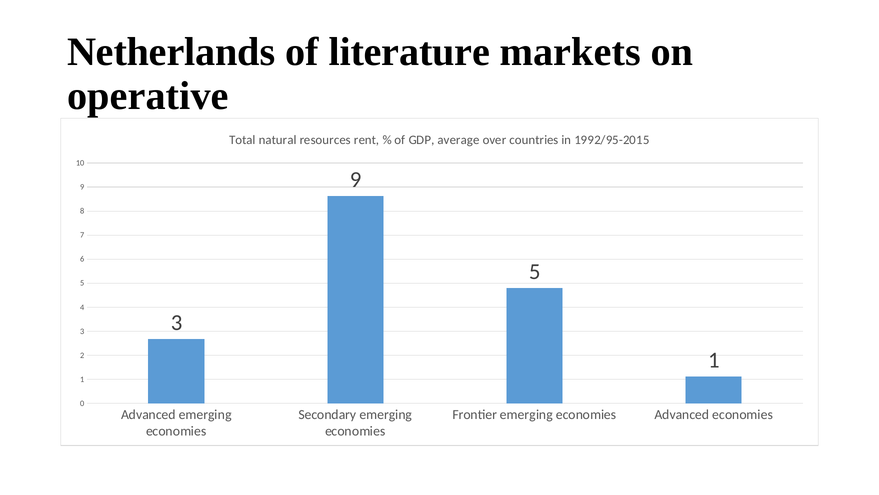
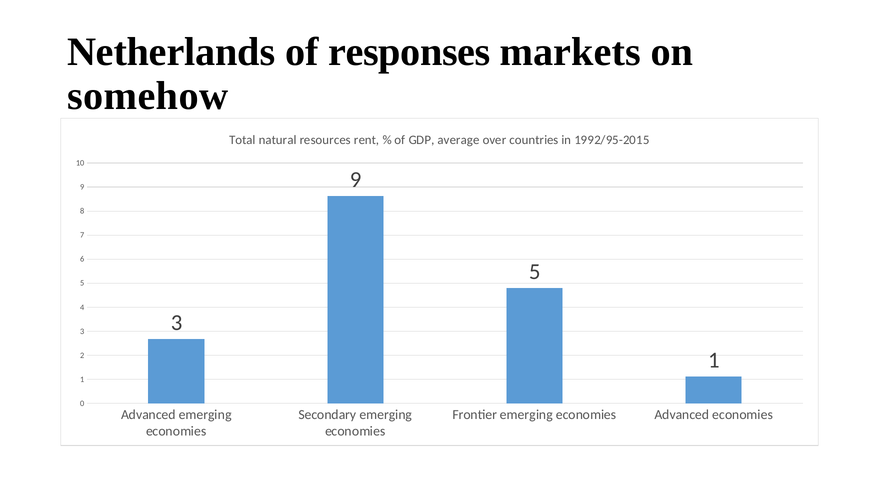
literature: literature -> responses (409, 52)
operative: operative -> somehow (148, 96)
